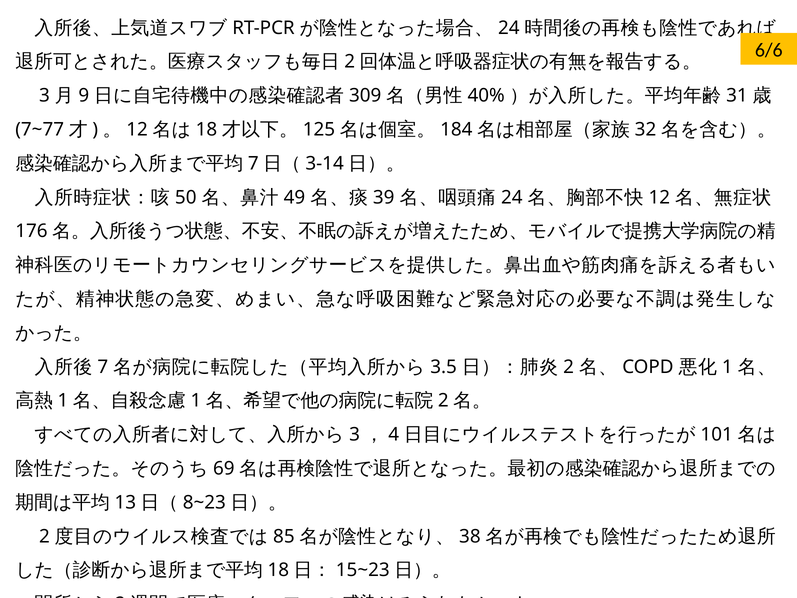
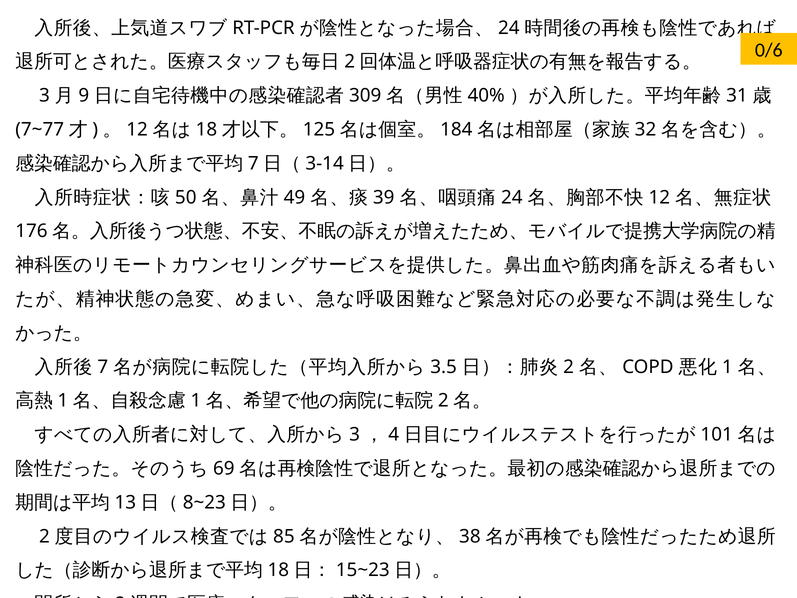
6/6: 6/6 -> 0/6 (769, 50)
